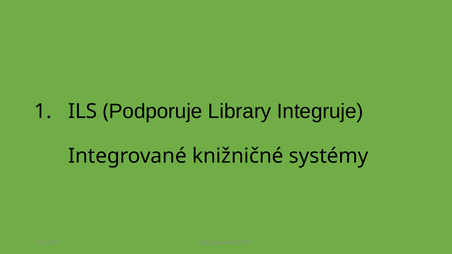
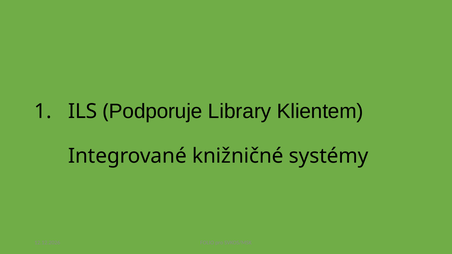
Integruje: Integruje -> Klientem (320, 111)
